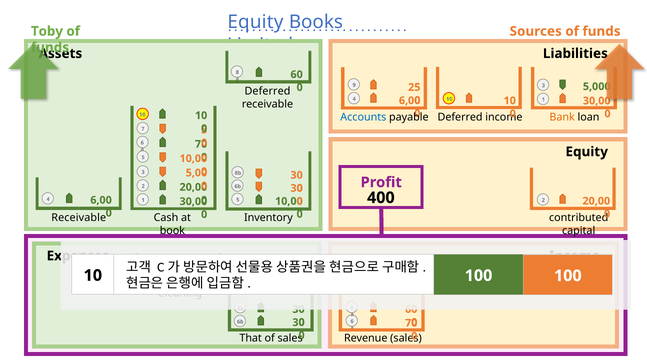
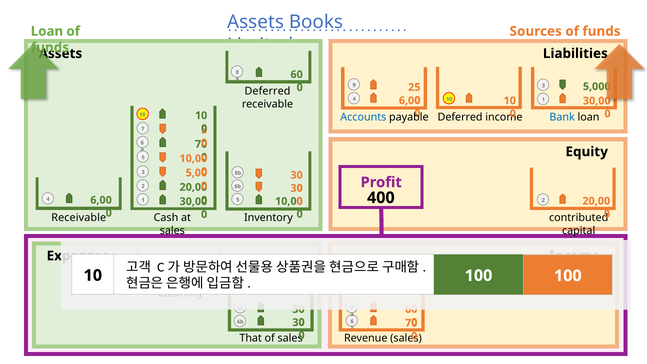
Equity: Equity -> Assets (255, 22)
Toby: Toby -> Loan (47, 31)
Bank colour: orange -> blue (562, 117)
book: book -> sales (172, 231)
